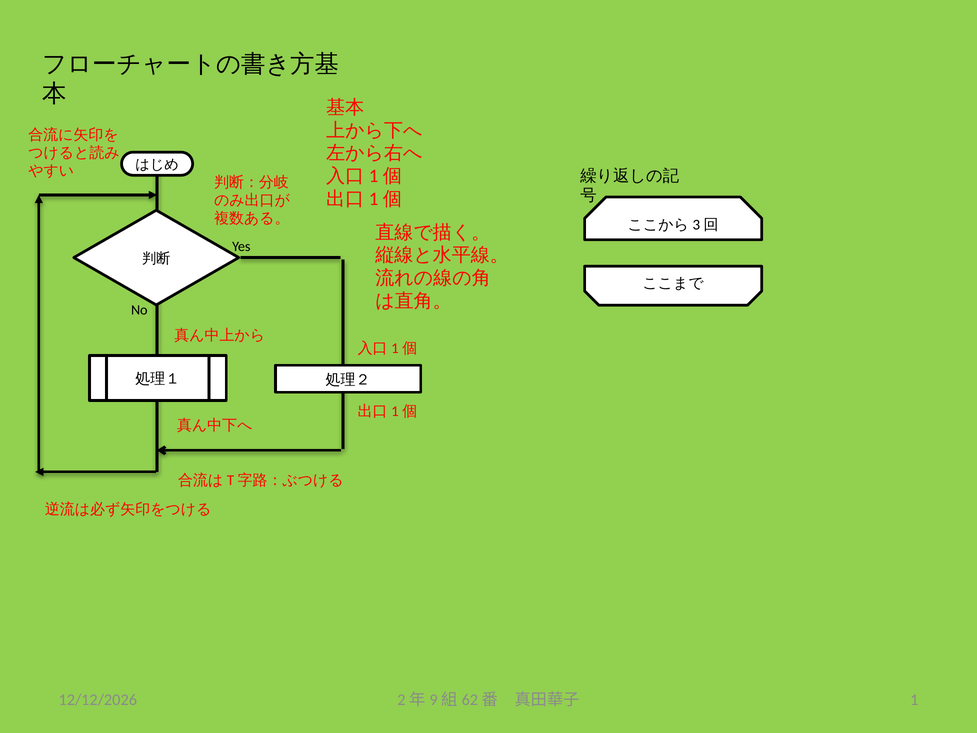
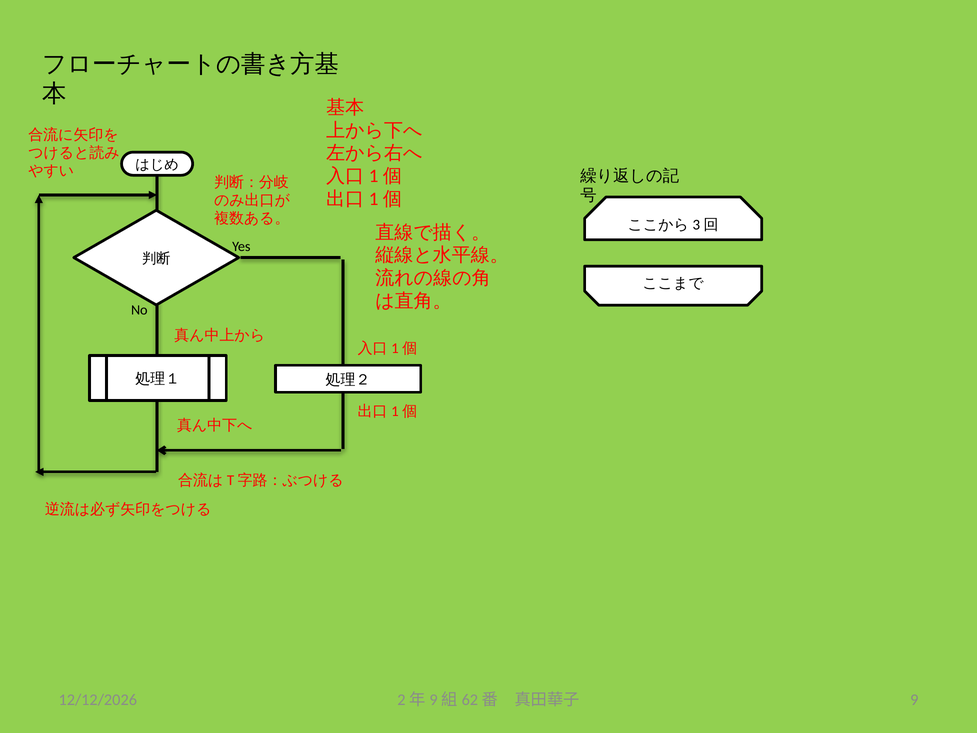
1: 1 -> 9 (914, 700)
